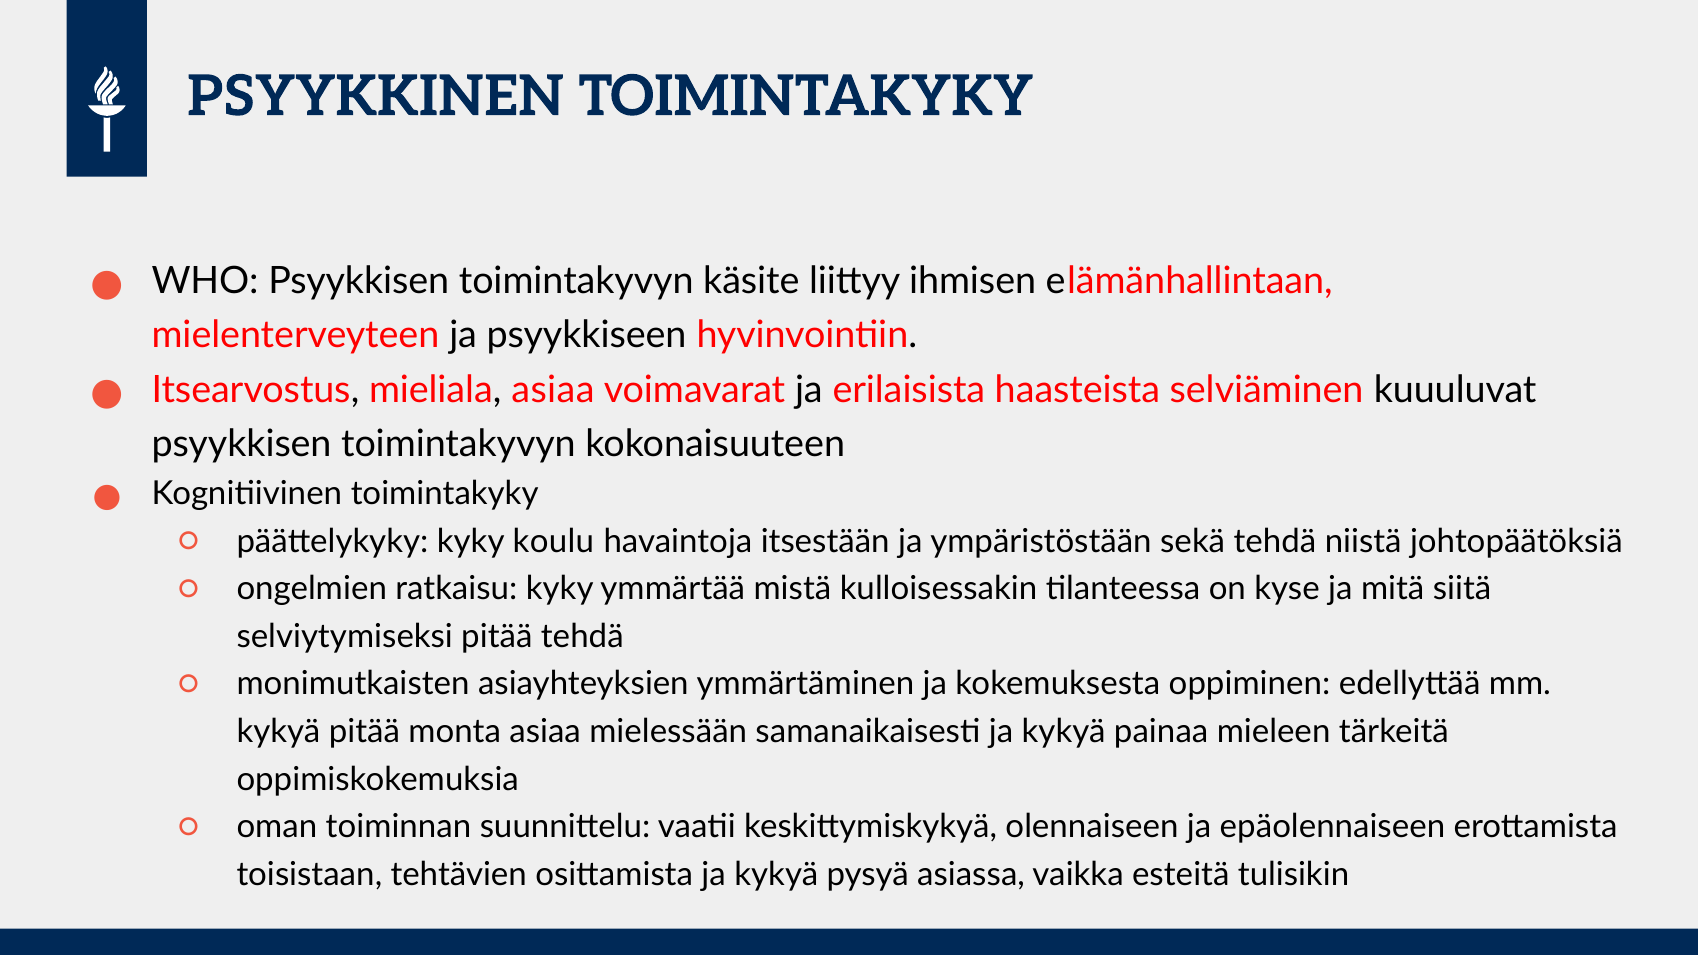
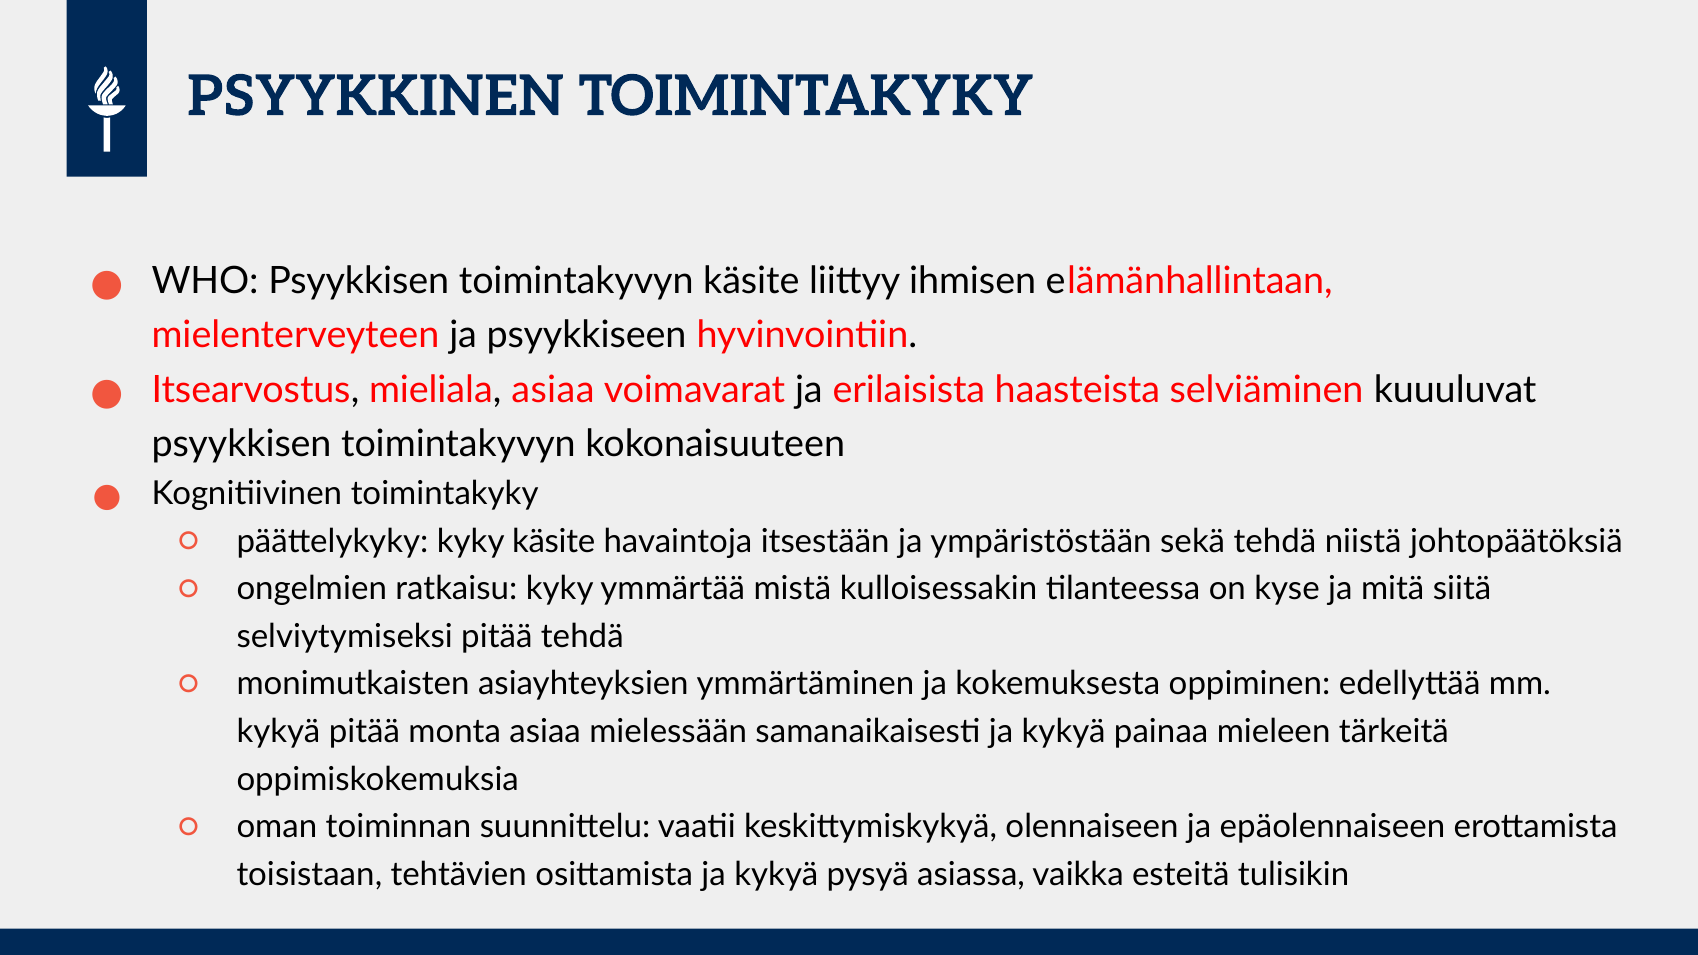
kyky koulu: koulu -> käsite (554, 542)
